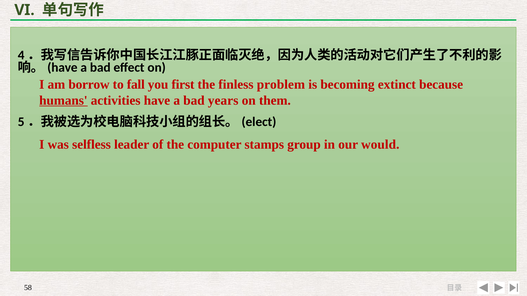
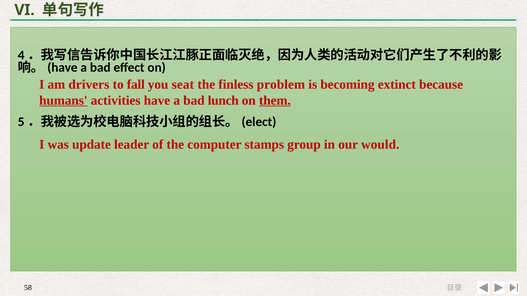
borrow: borrow -> drivers (89, 85)
first: first -> seat (183, 85)
years: years -> lunch (223, 101)
them underline: none -> present (275, 101)
selfless: selfless -> update (91, 145)
